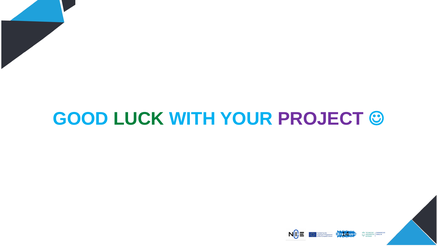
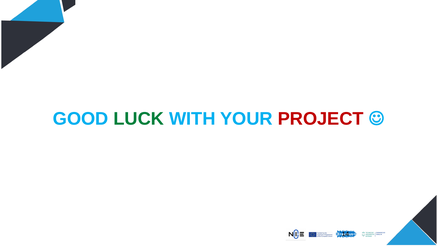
PROJECT colour: purple -> red (321, 119)
